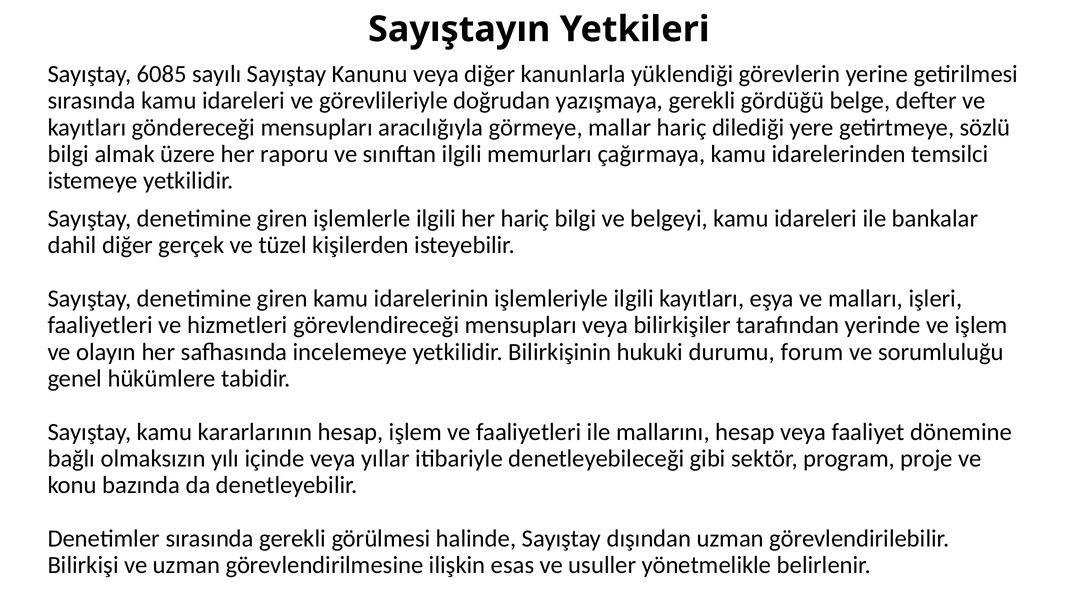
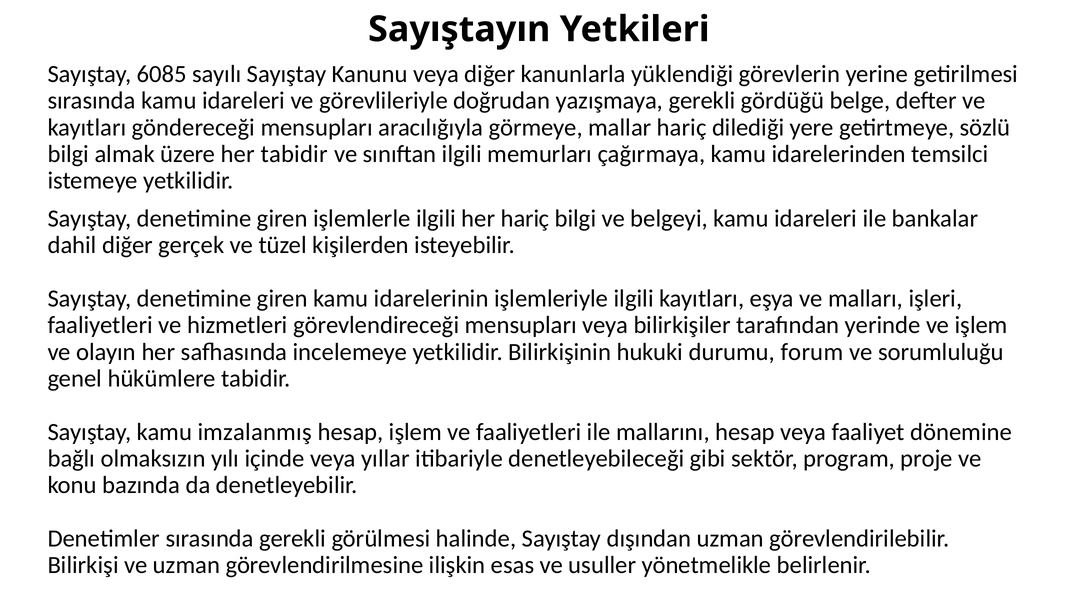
her raporu: raporu -> tabidir (294, 154)
kararlarının: kararlarının -> imzalanmış (255, 432)
